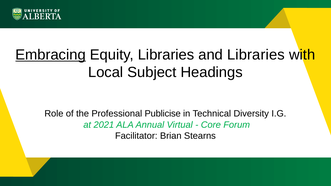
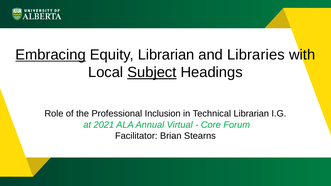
Equity Libraries: Libraries -> Librarian (166, 55)
Subject underline: none -> present (152, 72)
Publicise: Publicise -> Inclusion (163, 114)
Technical Diversity: Diversity -> Librarian (251, 114)
